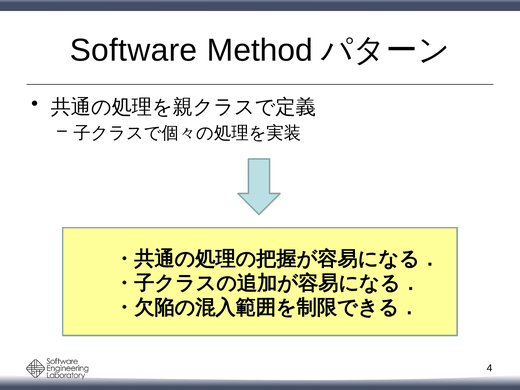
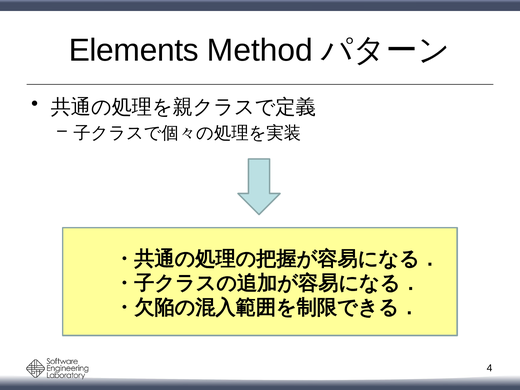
Software: Software -> Elements (134, 50)
